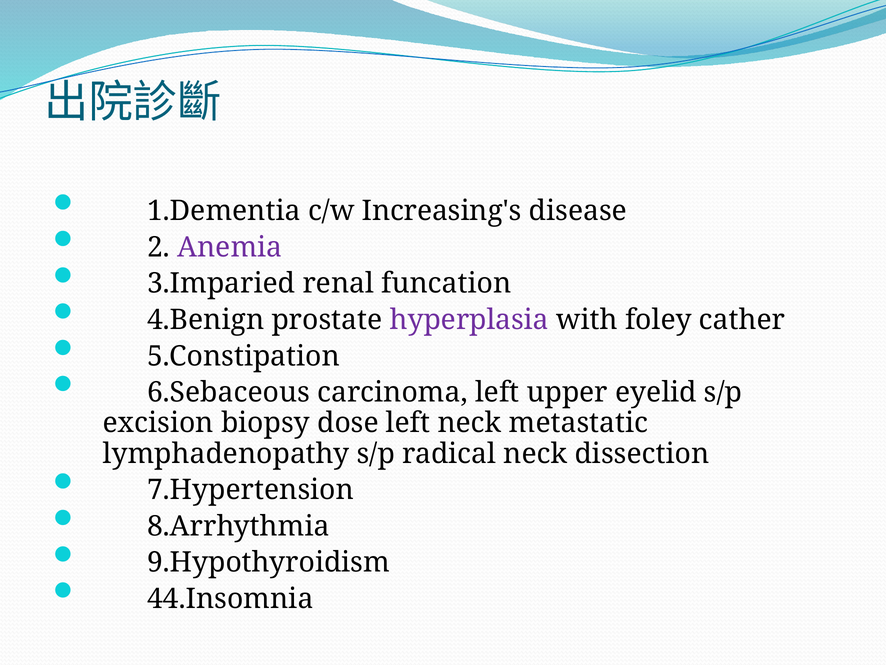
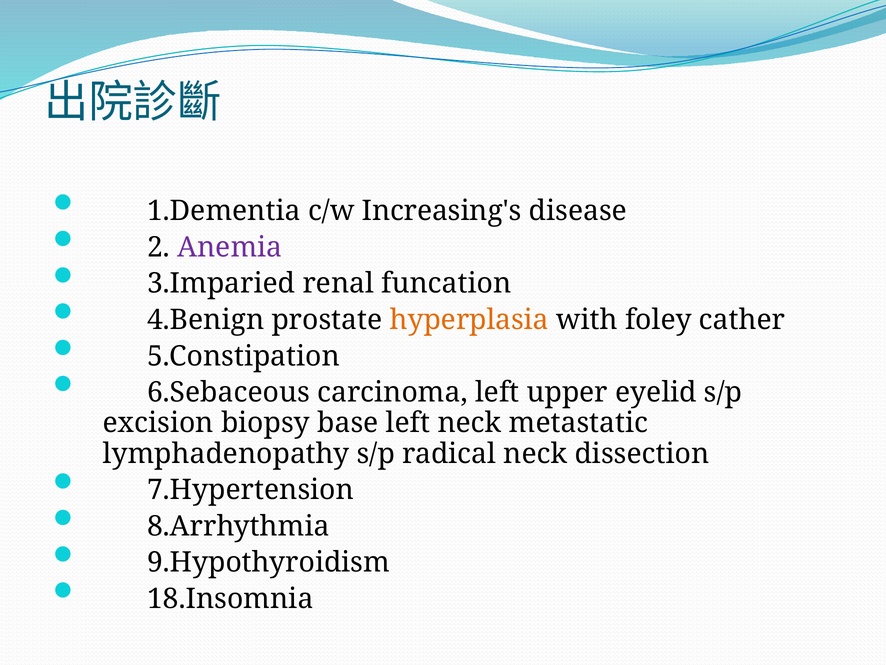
hyperplasia colour: purple -> orange (469, 320)
dose: dose -> base (348, 423)
44.Insomnia: 44.Insomnia -> 18.Insomnia (230, 598)
